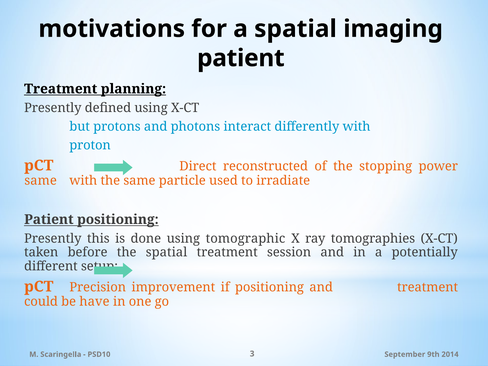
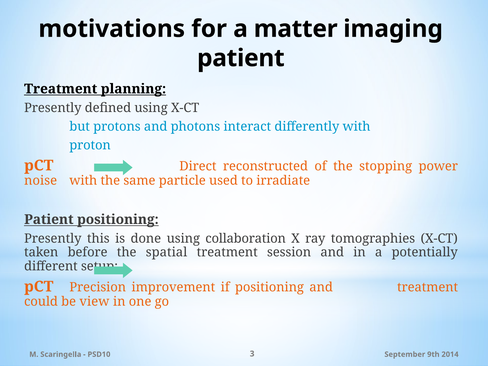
a spatial: spatial -> matter (296, 29)
same: same -> noise (41, 181)
tomographic: tomographic -> collaboration (246, 238)
have: have -> view (94, 302)
